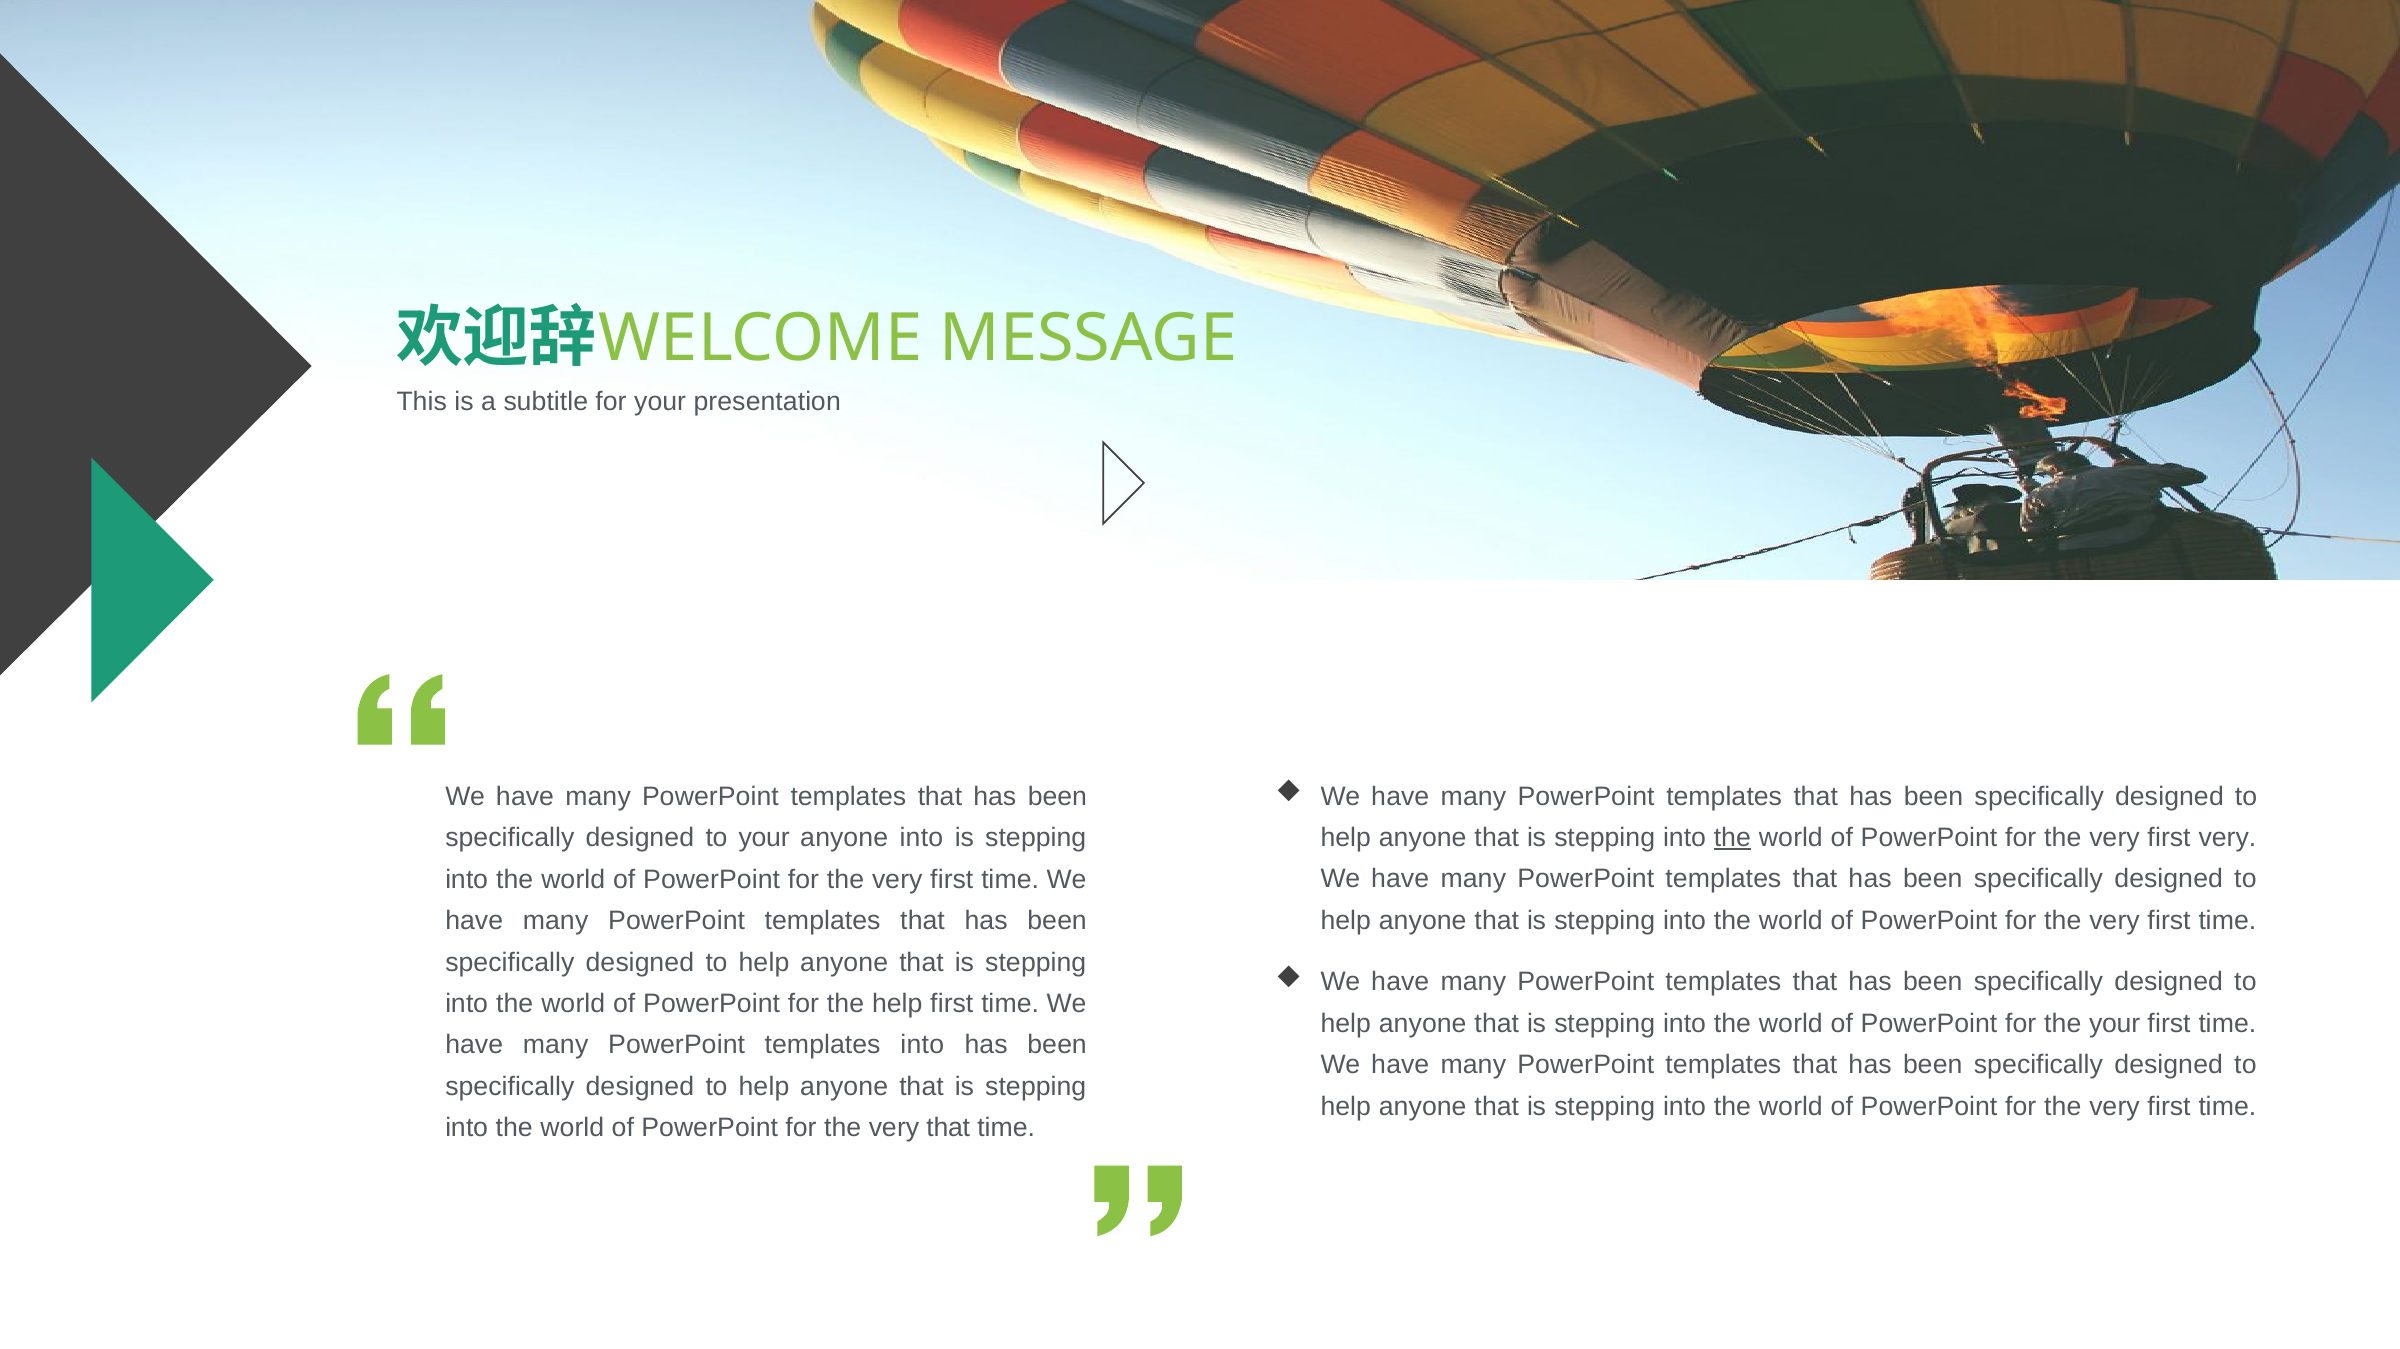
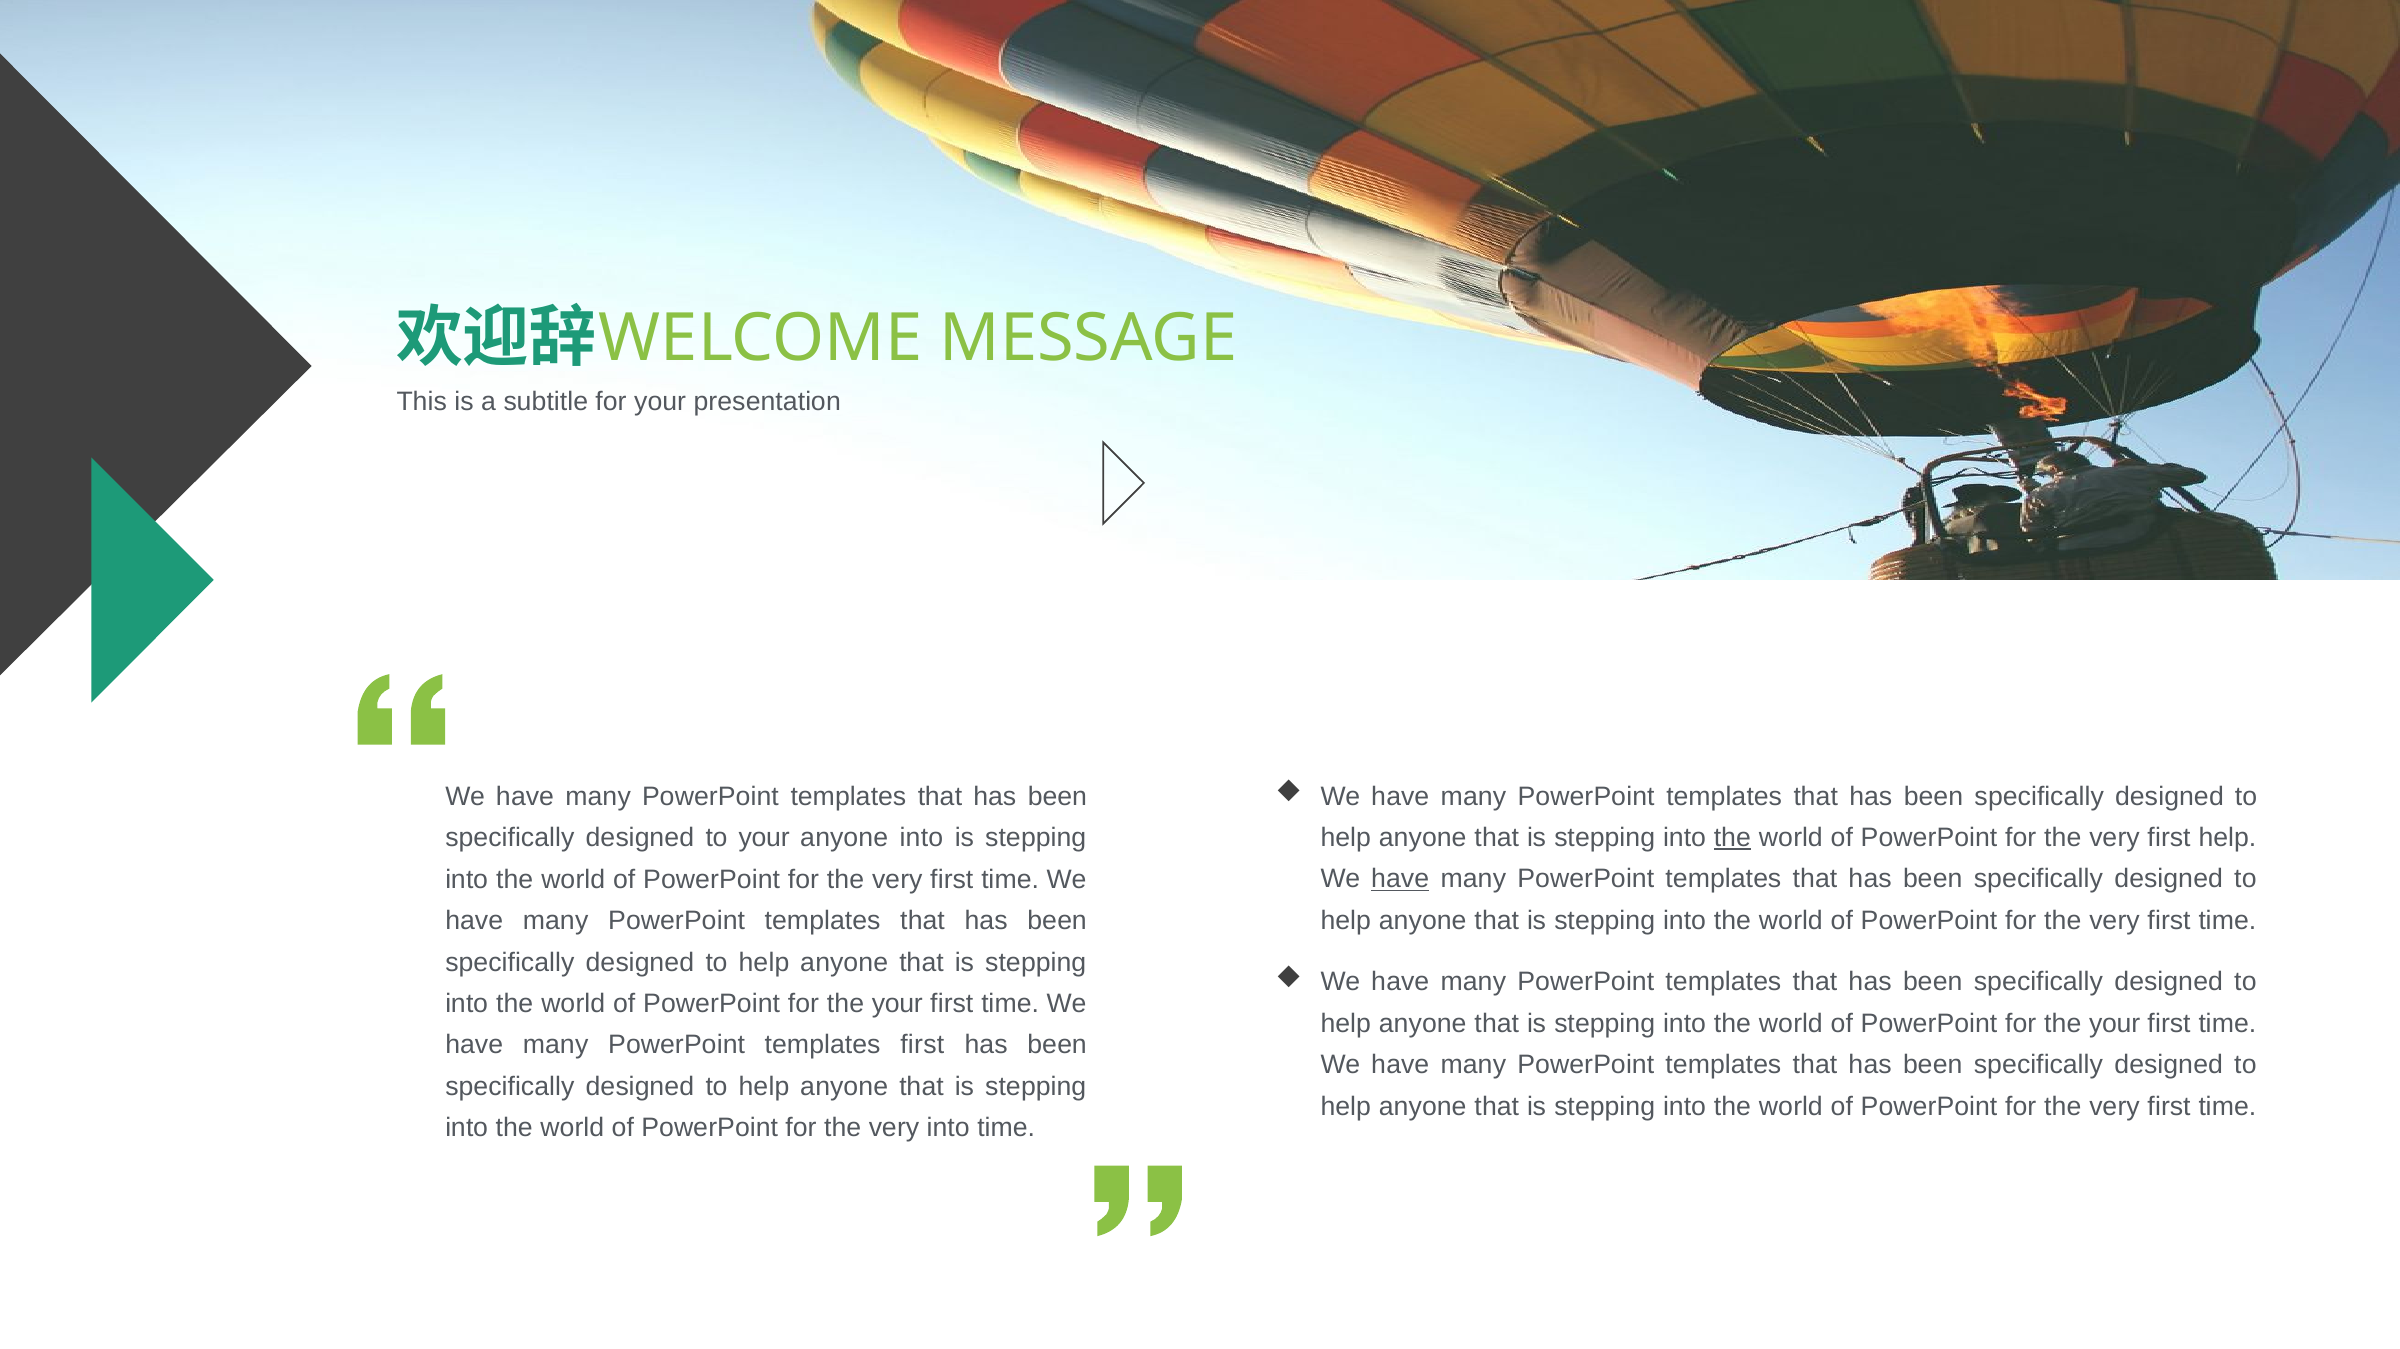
first very: very -> help (2227, 838)
have underline: none -> present (1400, 880)
help: help -> your (897, 1004)
templates into: into -> first (922, 1046)
very that: that -> into (948, 1129)
